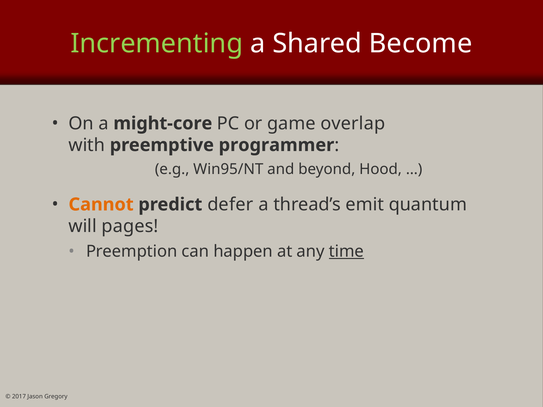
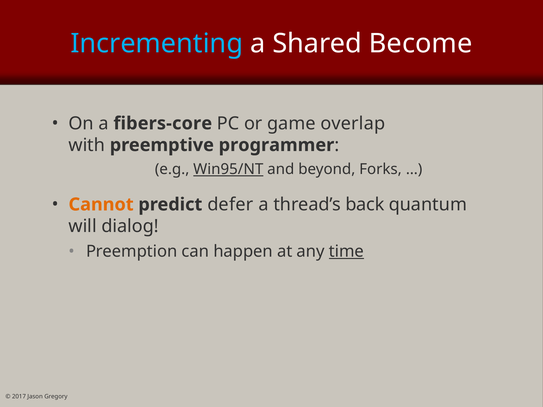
Incrementing colour: light green -> light blue (157, 44)
might-core: might-core -> fibers-core (163, 123)
Win95/NT underline: none -> present (228, 169)
Hood: Hood -> Forks (381, 169)
emit: emit -> back (365, 205)
pages: pages -> dialog (130, 226)
